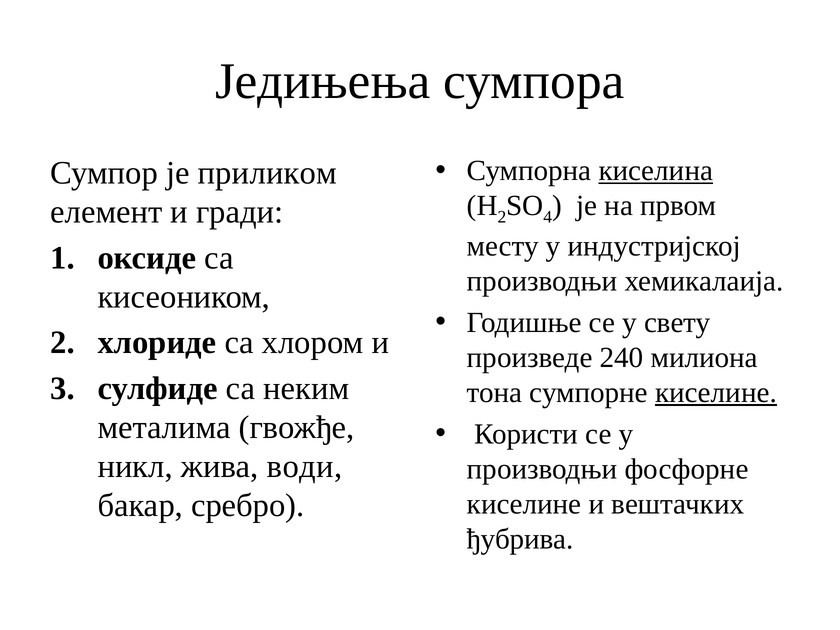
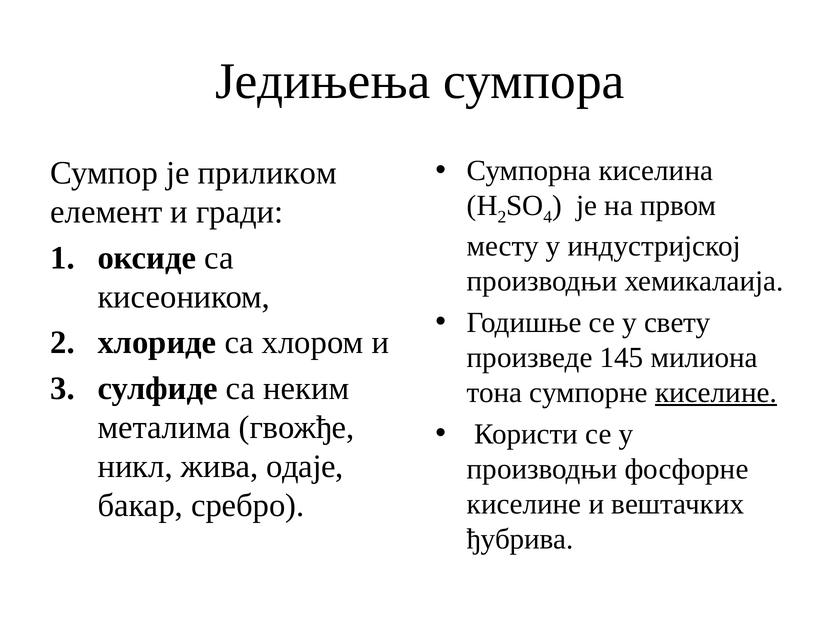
киселина underline: present -> none (656, 171)
240: 240 -> 145 (622, 357)
води: води -> одаје (305, 467)
